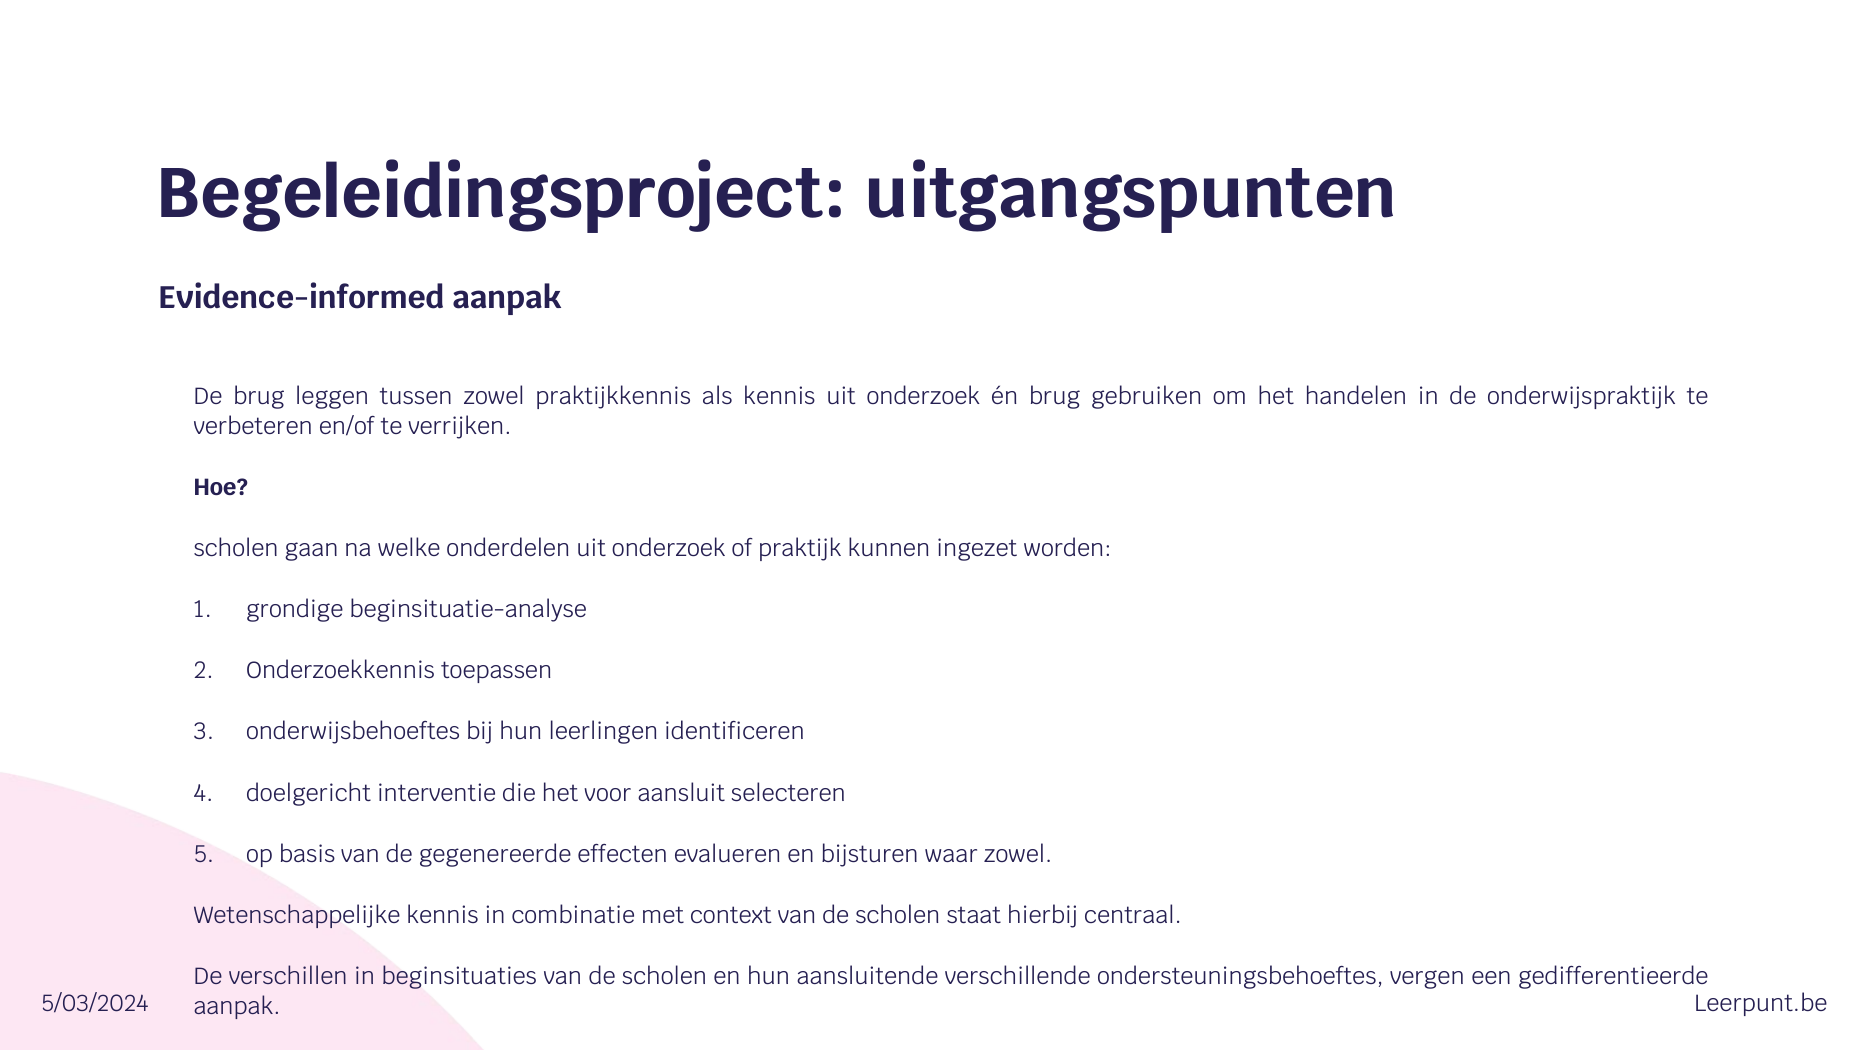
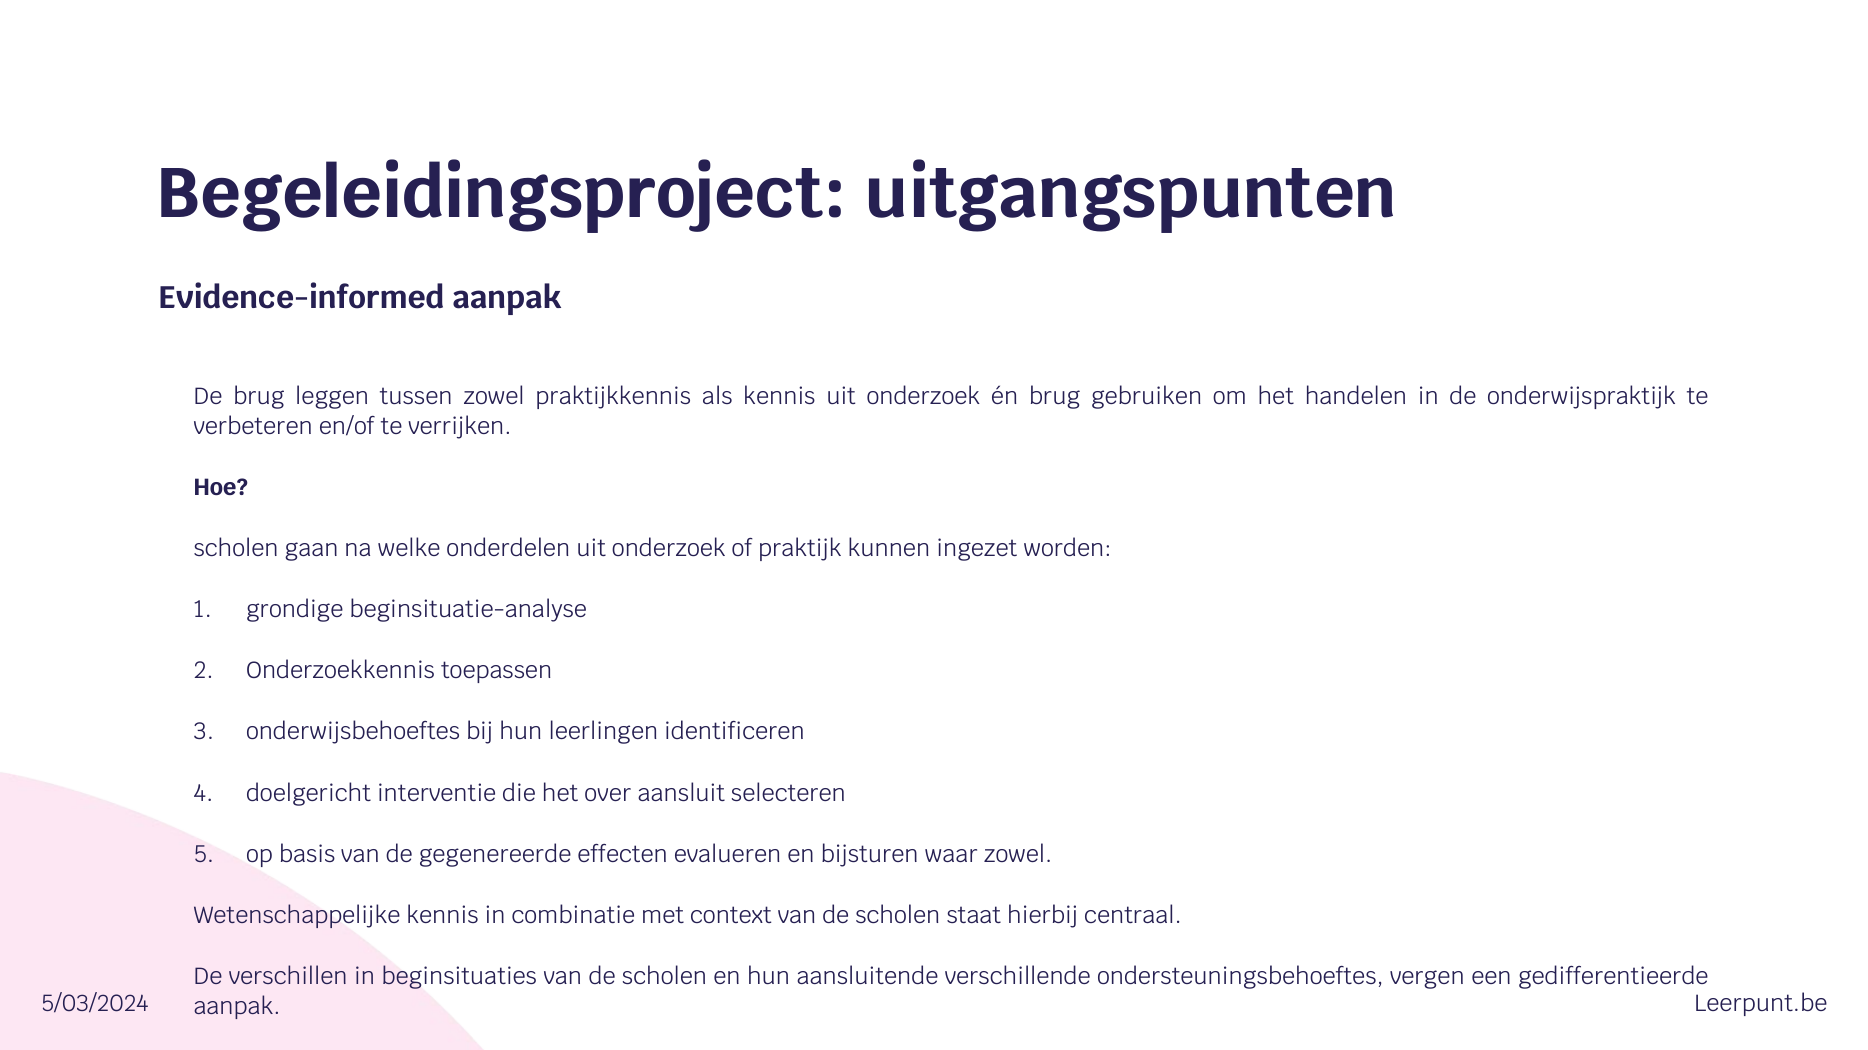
voor: voor -> over (608, 794)
